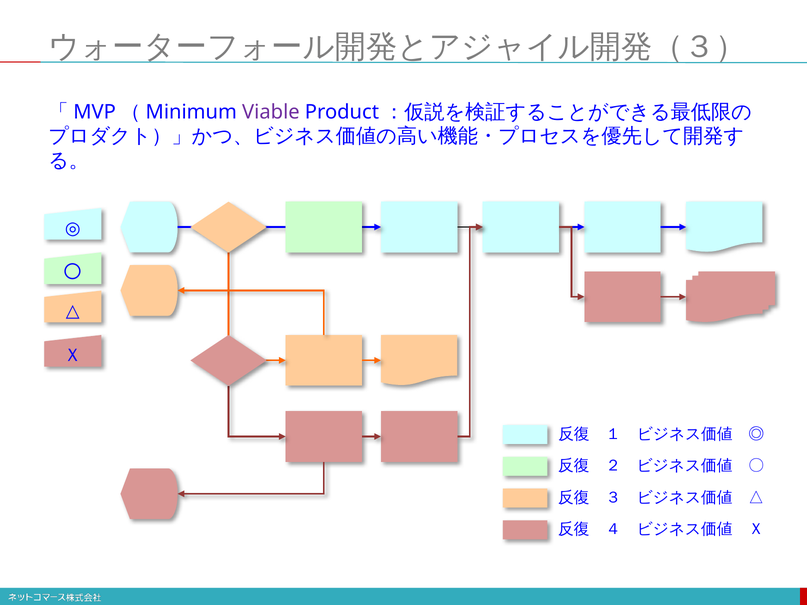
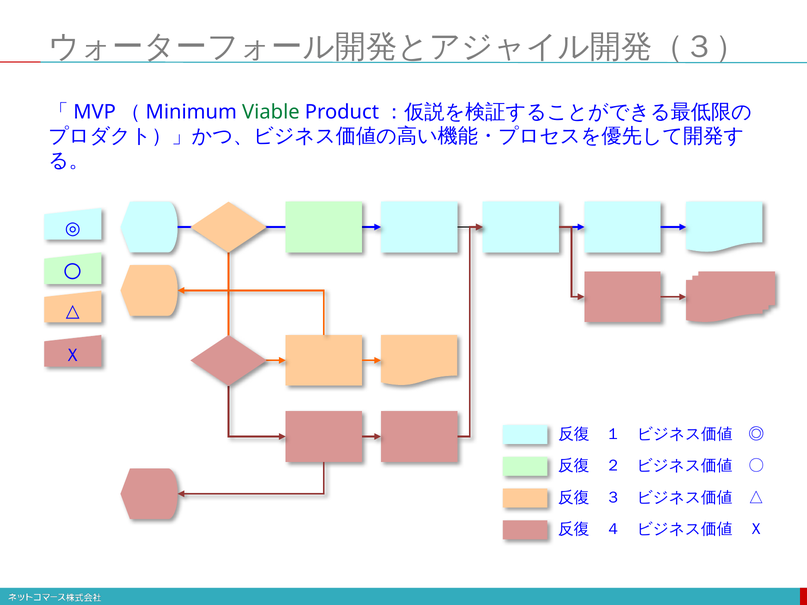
Viable colour: purple -> green (271, 112)
